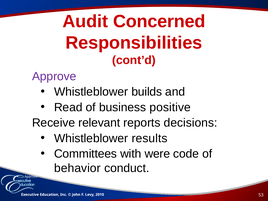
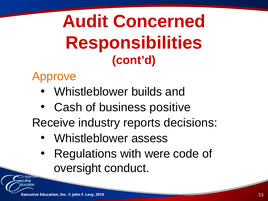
Approve colour: purple -> orange (54, 76)
Read: Read -> Cash (68, 107)
relevant: relevant -> industry (99, 123)
results: results -> assess (150, 138)
Committees: Committees -> Regulations (85, 154)
behavior: behavior -> oversight (78, 168)
